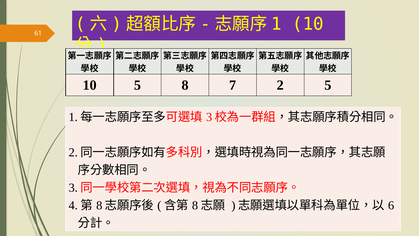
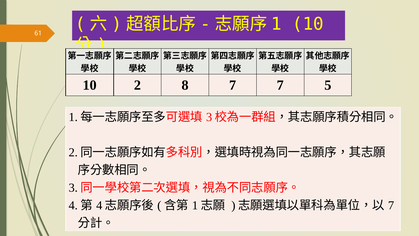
10 5: 5 -> 2 (137, 85)
7 2: 2 -> 7 (280, 85)
8: 8 -> 4 (99, 205)
8: 8 -> 1 (195, 205)
6: 6 -> 7 (391, 205)
